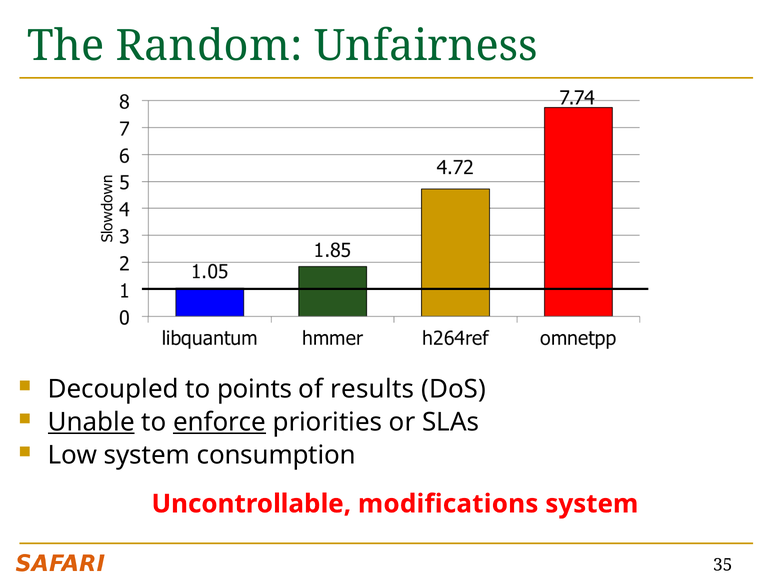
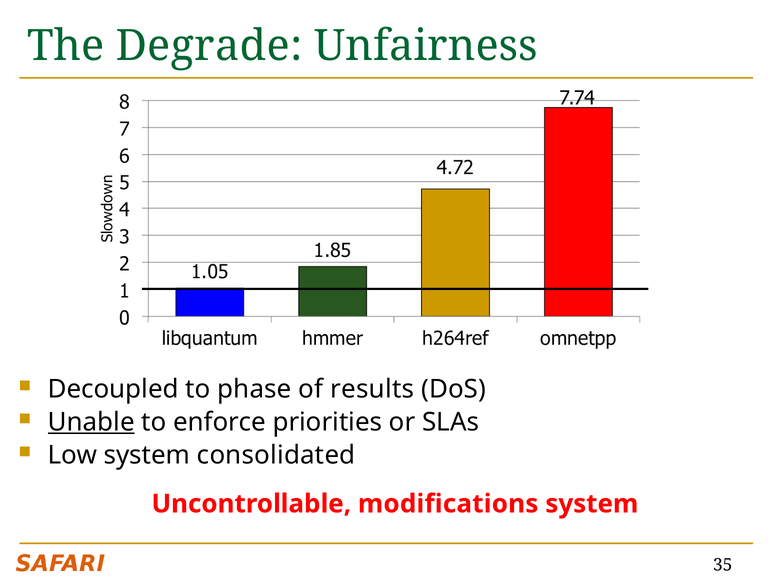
Random: Random -> Degrade (209, 46)
points: points -> phase (254, 389)
enforce underline: present -> none (220, 422)
consumption: consumption -> consolidated (276, 456)
